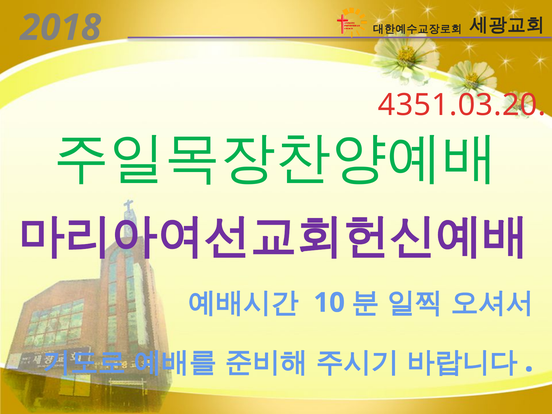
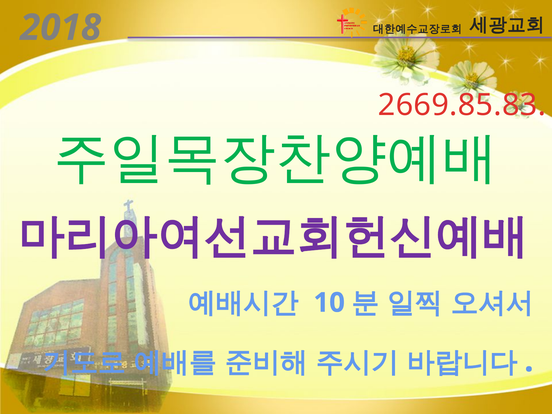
4351.03.20: 4351.03.20 -> 2669.85.83 (462, 105)
